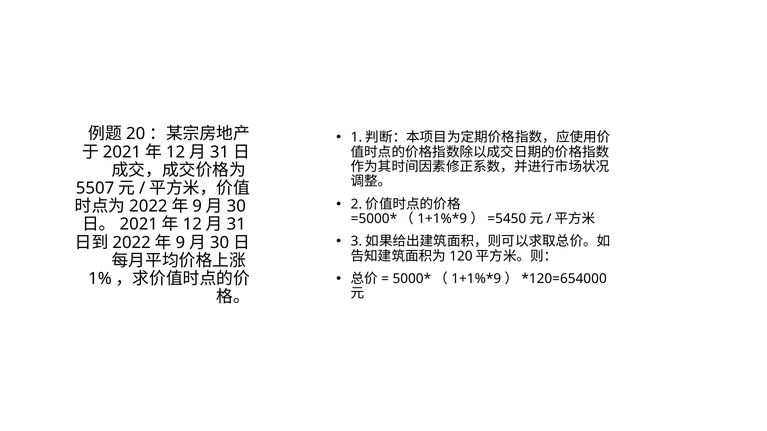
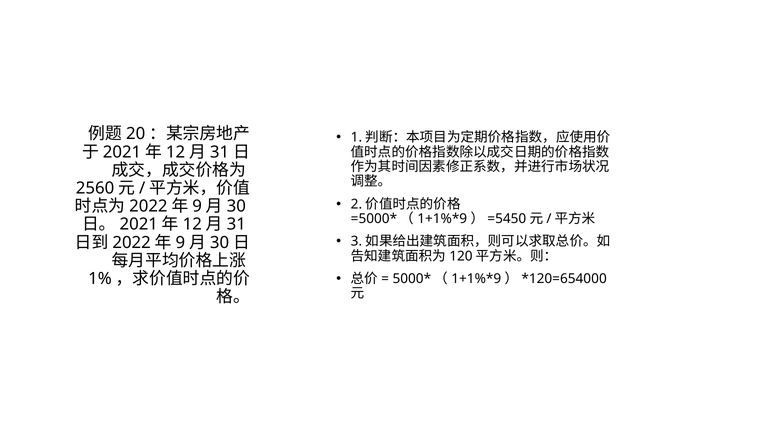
5507: 5507 -> 2560 (95, 188)
